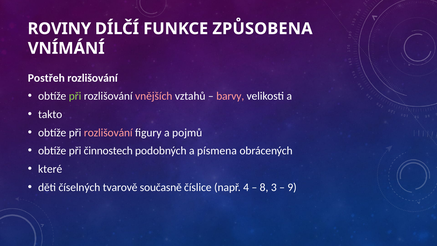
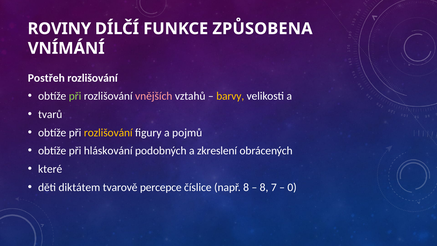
barvy colour: pink -> yellow (230, 96)
takto: takto -> tvarů (50, 114)
rozlišování colour: pink -> yellow (108, 132)
činnostech: činnostech -> hláskování (108, 151)
písmena: písmena -> zkreslení (217, 151)
číselných: číselných -> diktátem (79, 187)
současně: současně -> percepce (161, 187)
např 4: 4 -> 8 (246, 187)
3: 3 -> 7 (274, 187)
9: 9 -> 0 (292, 187)
